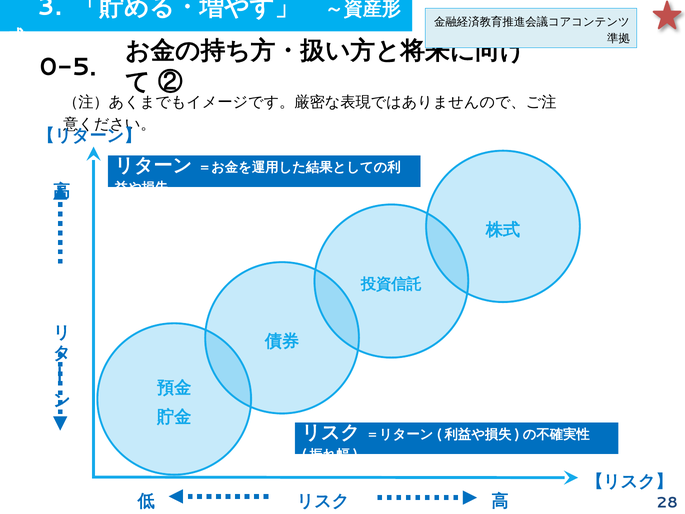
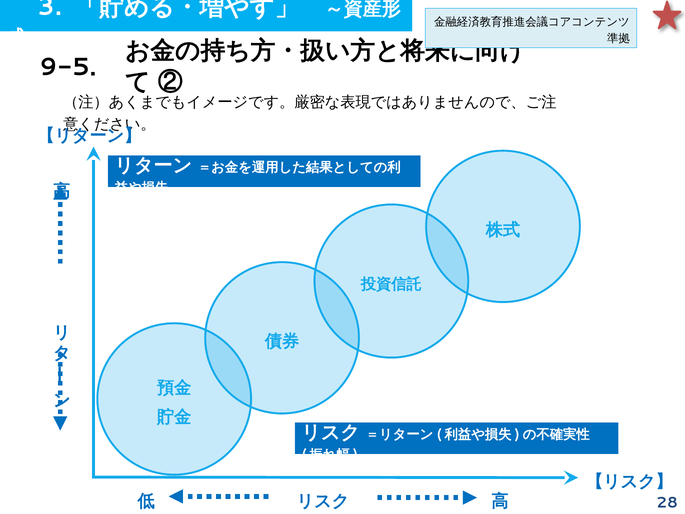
0-5: 0-5 -> 9-5 (68, 67)
